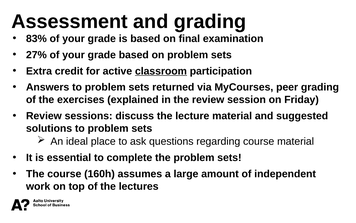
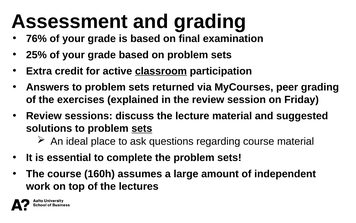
83%: 83% -> 76% (36, 39)
27%: 27% -> 25% (36, 55)
sets underline: none -> present (142, 128)
